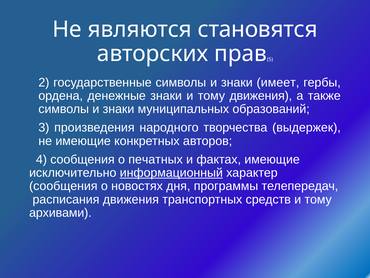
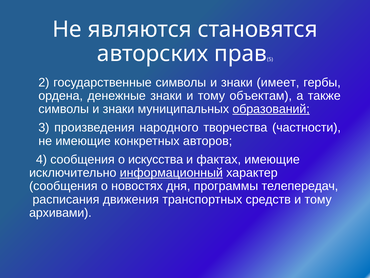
тому движения: движения -> объектам (261, 96)
образований underline: none -> present (271, 109)
выдержек: выдержек -> частности (307, 127)
печатных: печатных -> искусства (156, 159)
